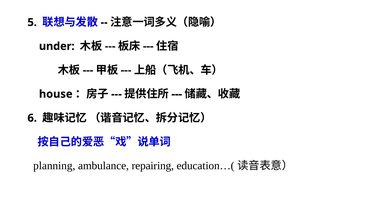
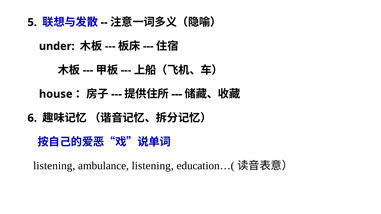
planning: planning -> listening (54, 166)
ambulance repairing: repairing -> listening (153, 166)
